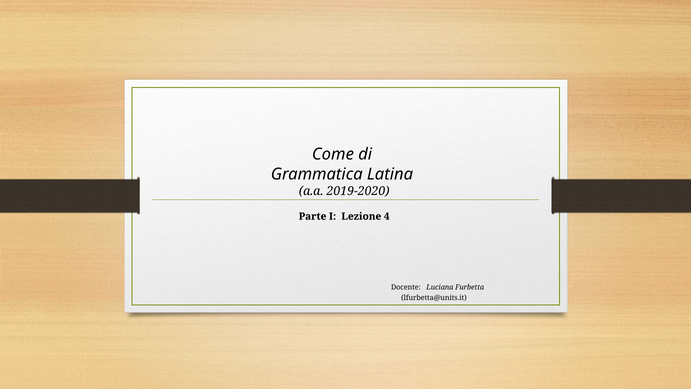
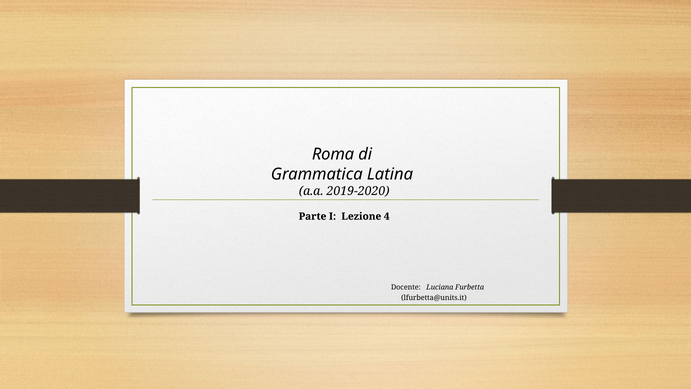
Come: Come -> Roma (333, 154)
